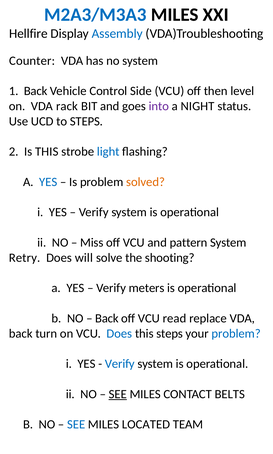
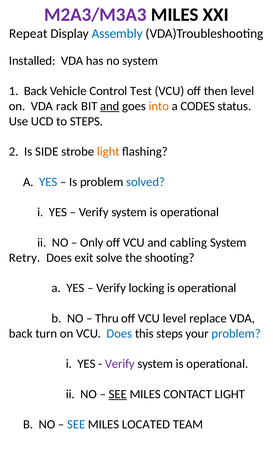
M2A3/M3A3 colour: blue -> purple (95, 15)
Hellfire: Hellfire -> Repeat (28, 34)
Counter: Counter -> Installed (32, 61)
Side: Side -> Test (141, 91)
and underline: none -> present (110, 106)
into colour: purple -> orange (159, 106)
NIGHT: NIGHT -> CODES (198, 106)
Is THIS: THIS -> SIDE (47, 152)
light colour: blue -> orange (108, 152)
solved colour: orange -> blue (146, 182)
Miss: Miss -> Only (92, 243)
pattern: pattern -> cabling (188, 243)
will: will -> exit (84, 258)
meters: meters -> locking (147, 289)
Back: Back -> Thru (107, 319)
VCU read: read -> level (175, 319)
Verify colour: blue -> purple (120, 365)
CONTACT BELTS: BELTS -> LIGHT (230, 395)
